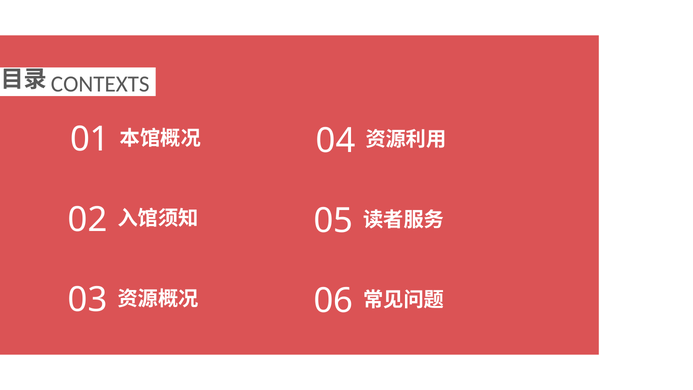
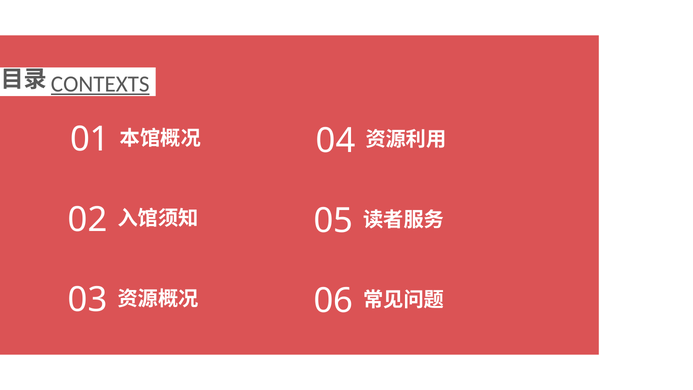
CONTEXTS underline: none -> present (100, 84)
